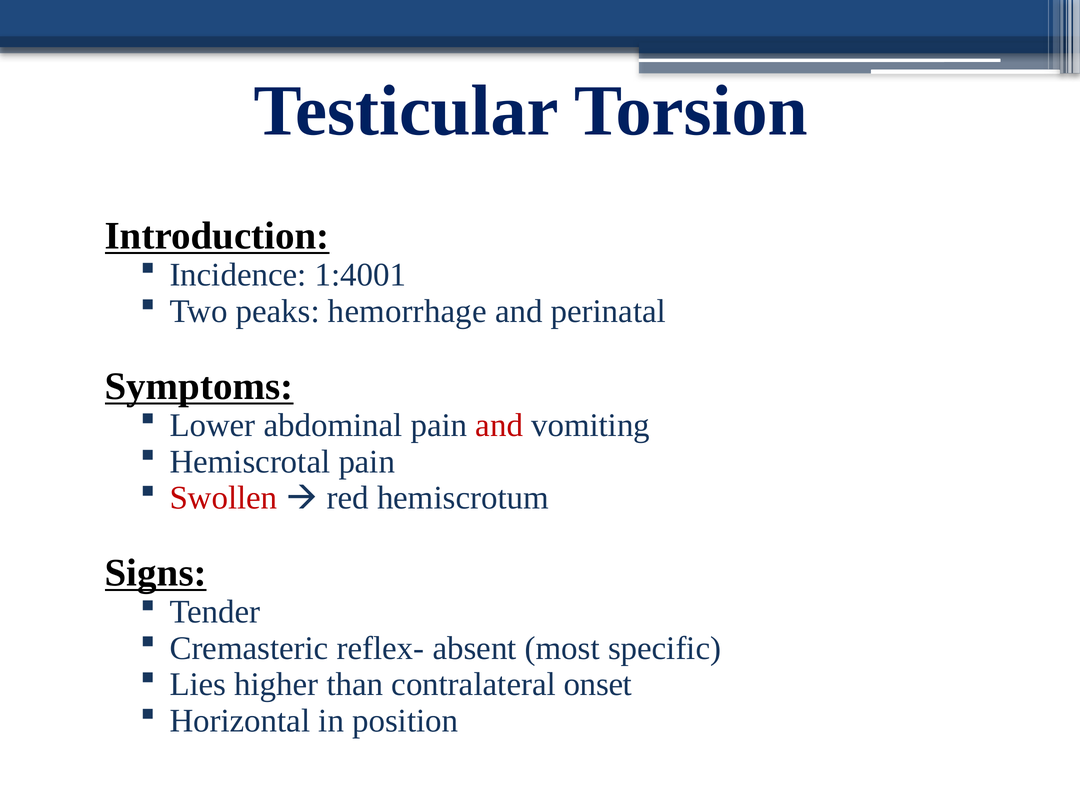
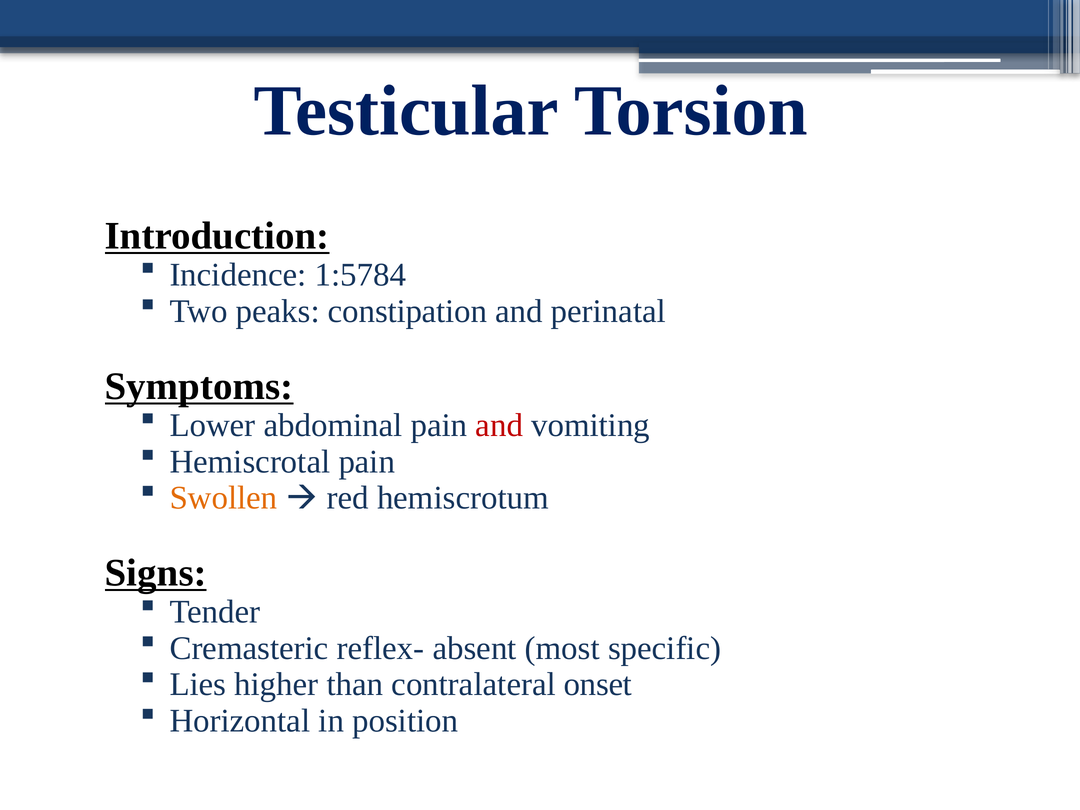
1:4001: 1:4001 -> 1:5784 (360, 275)
hemorrhage: hemorrhage -> constipation (408, 311)
Swollen colour: red -> orange (224, 498)
